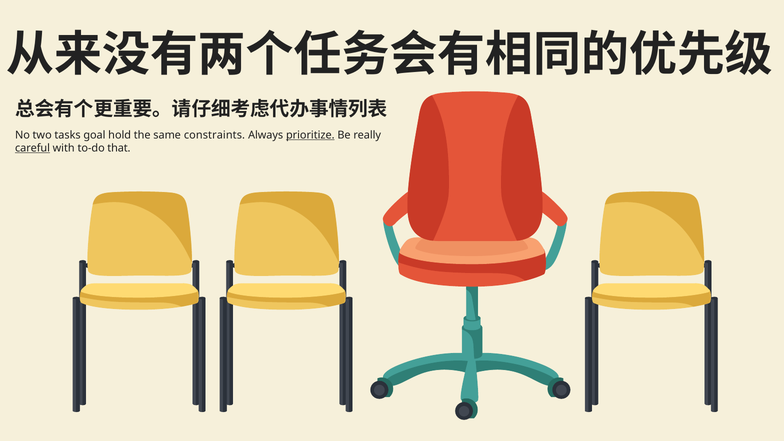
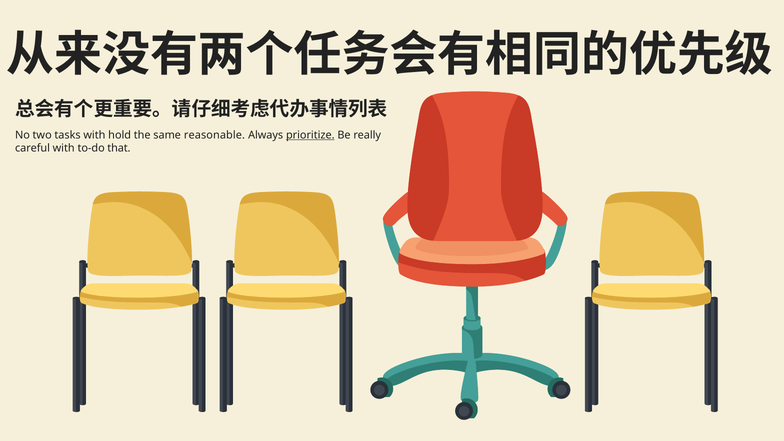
tasks goal: goal -> with (94, 135)
constraints: constraints -> reasonable (214, 135)
careful underline: present -> none (33, 148)
